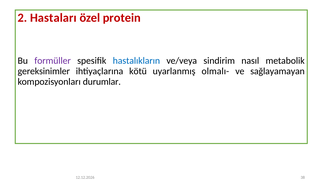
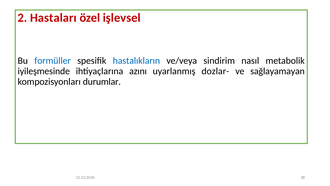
protein: protein -> işlevsel (122, 18)
formüller colour: purple -> blue (53, 61)
gereksinimler: gereksinimler -> iyileşmesinde (44, 71)
kötü: kötü -> azını (138, 71)
olmalı-: olmalı- -> dozlar- (215, 71)
